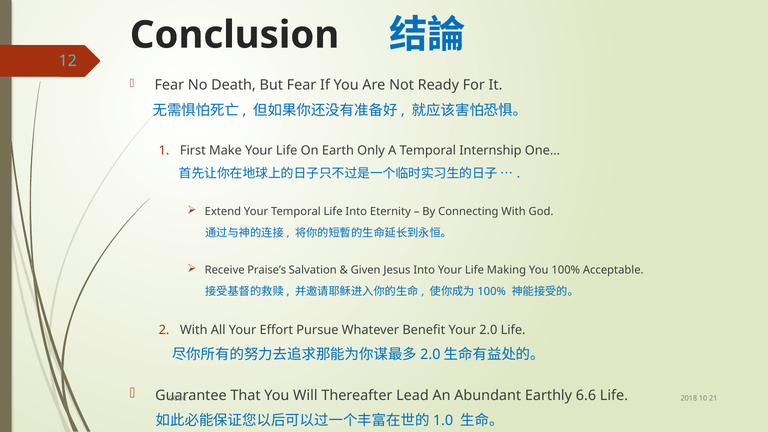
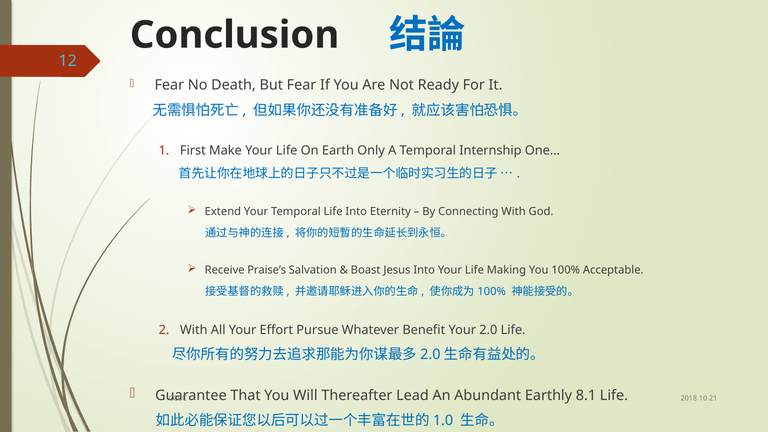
Given: Given -> Boast (366, 270)
6.6: 6.6 -> 8.1 (586, 395)
